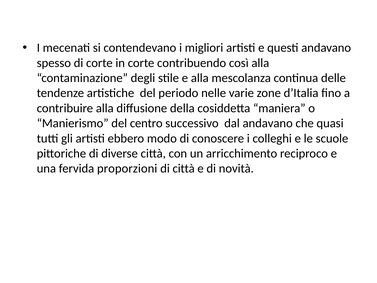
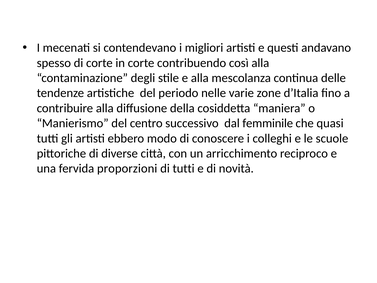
dal andavano: andavano -> femminile (268, 123)
di città: città -> tutti (184, 168)
